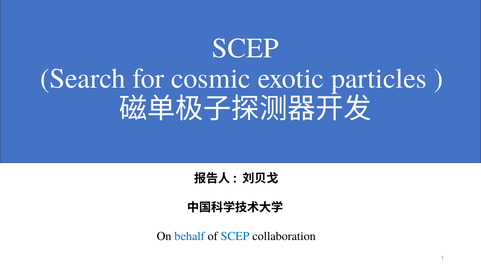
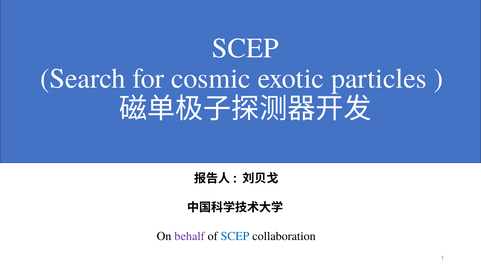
behalf colour: blue -> purple (190, 236)
